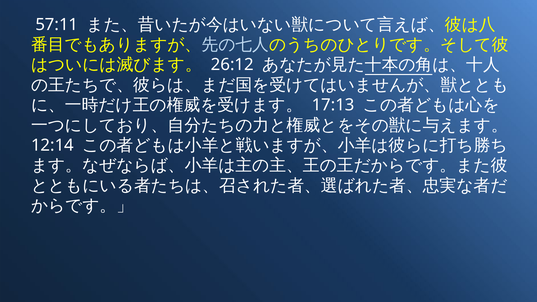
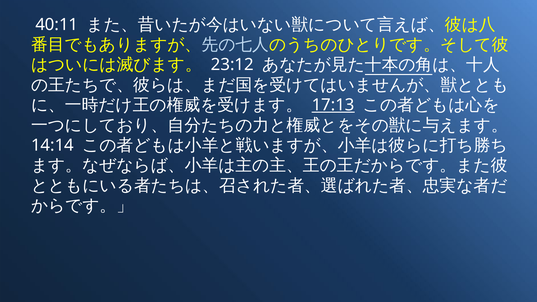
57:11: 57:11 -> 40:11 (57, 24)
26:12: 26:12 -> 23:12 (232, 65)
17:13 underline: none -> present (333, 105)
12:14: 12:14 -> 14:14 (52, 145)
